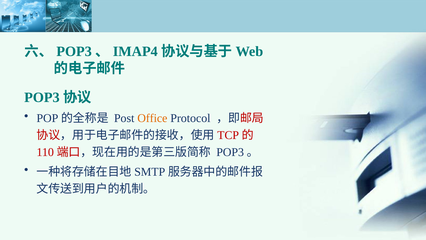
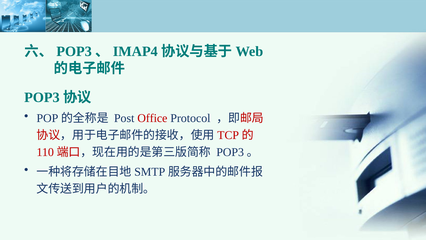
Office colour: orange -> red (152, 118)
